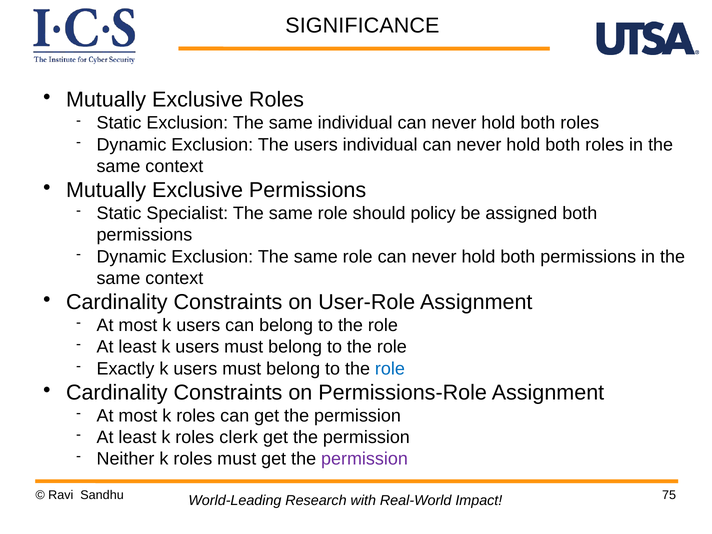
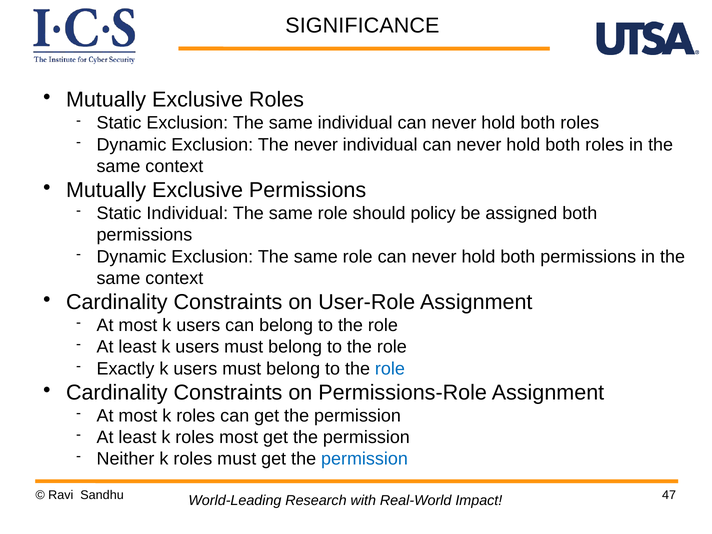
The users: users -> never (316, 145)
Static Specialist: Specialist -> Individual (187, 213)
roles clerk: clerk -> most (239, 437)
permission colour: purple -> blue (364, 459)
75: 75 -> 47 (669, 495)
